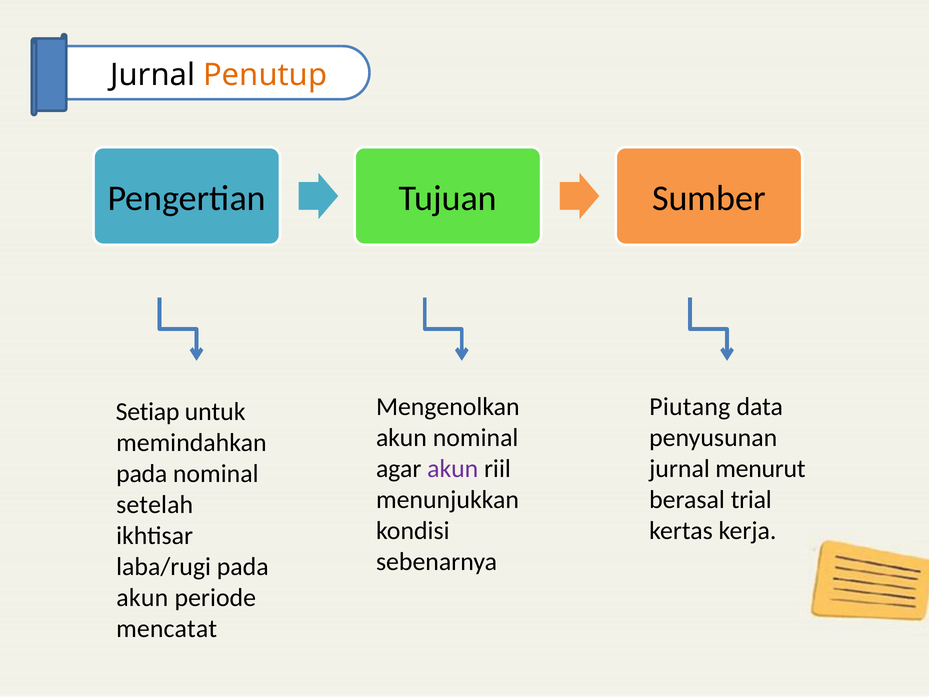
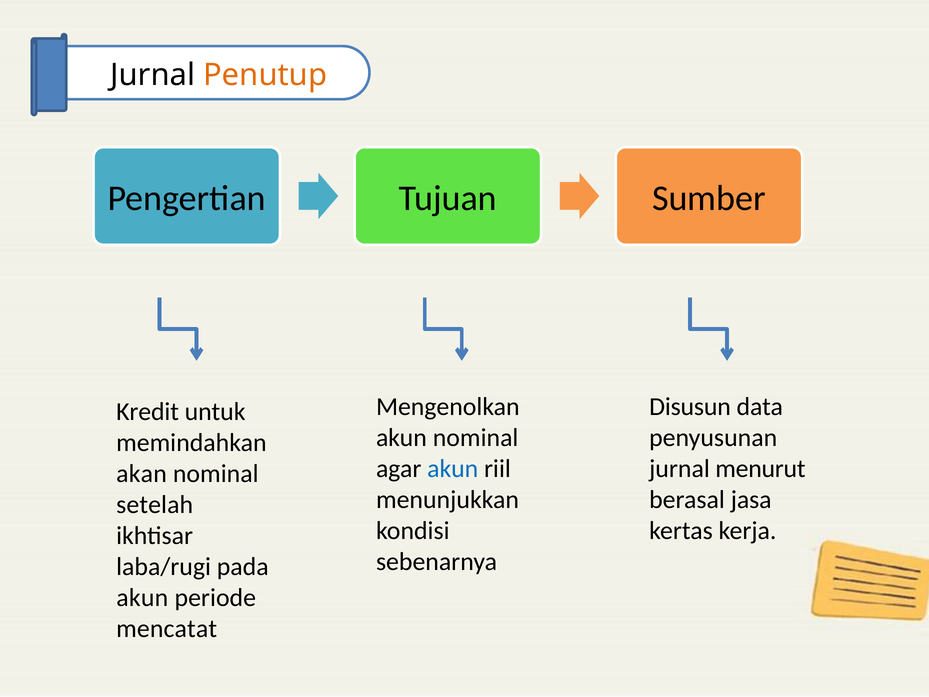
Piutang: Piutang -> Disusun (690, 406)
Setiap: Setiap -> Kredit (148, 412)
akun colour: purple -> blue (453, 468)
pada: pada -> akan (142, 474)
trial: trial -> jasa (751, 499)
